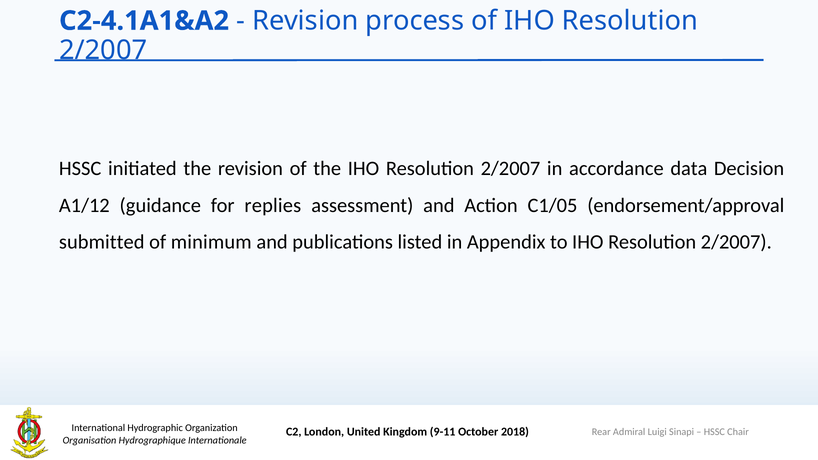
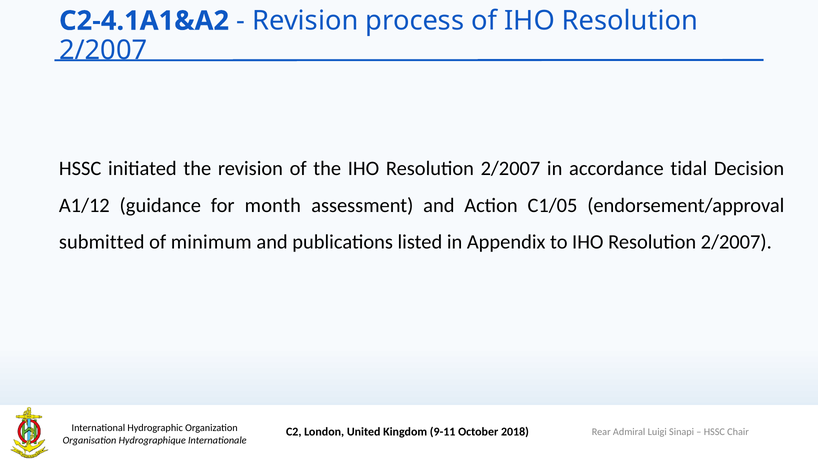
data: data -> tidal (689, 169)
replies: replies -> month (273, 205)
